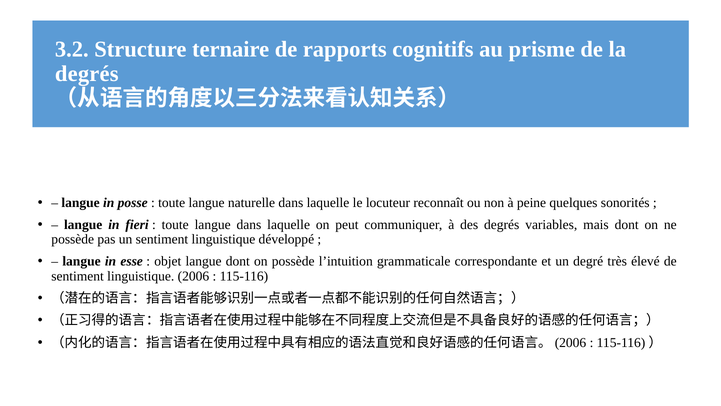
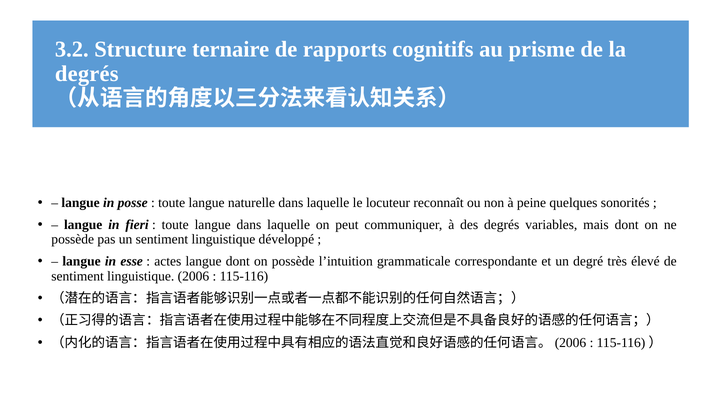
objet: objet -> actes (168, 261)
